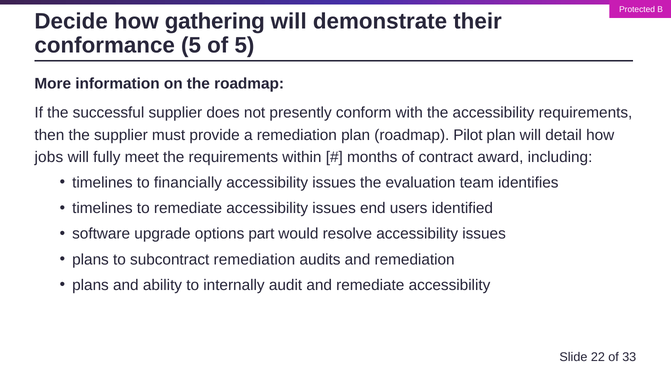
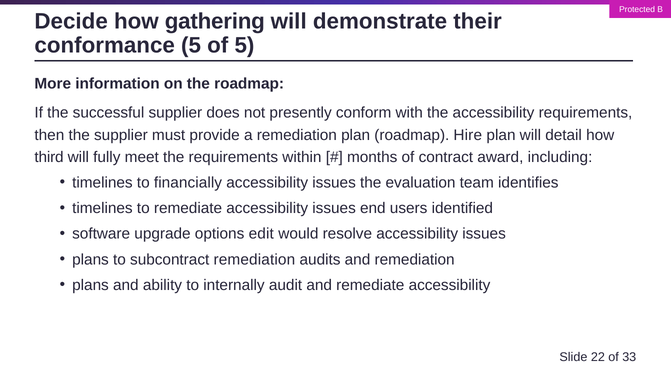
Pilot: Pilot -> Hire (468, 135)
jobs: jobs -> third (49, 157)
part: part -> edit (261, 234)
